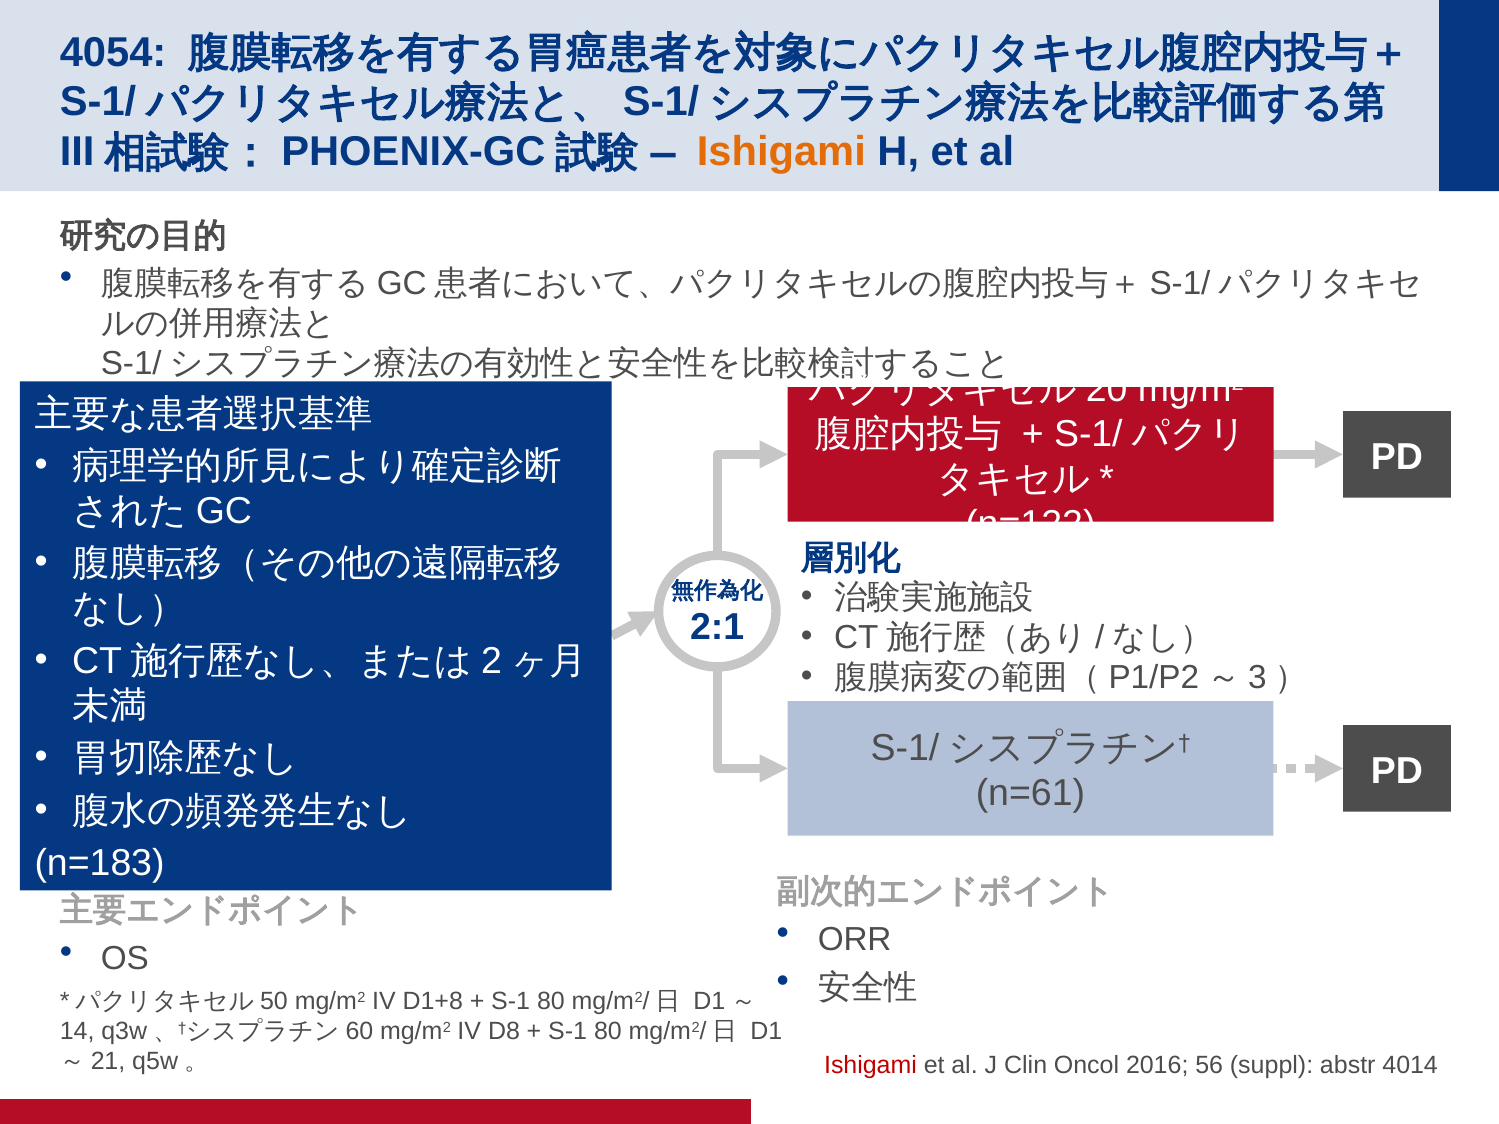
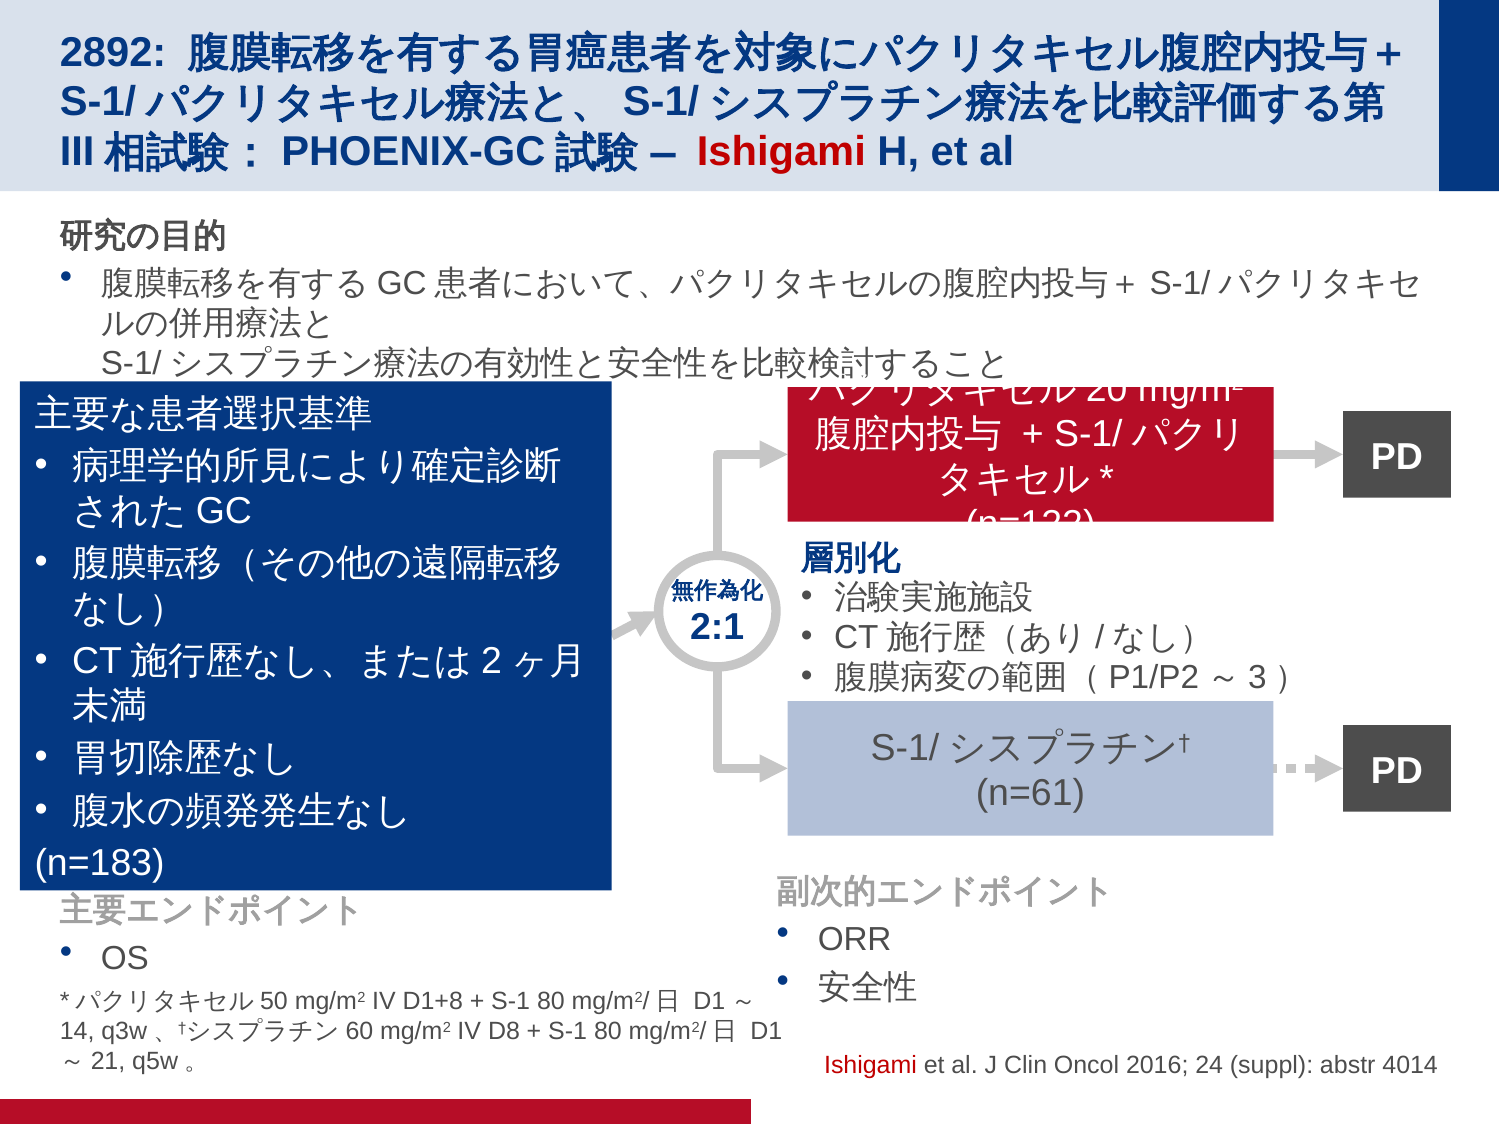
4054: 4054 -> 2892 (113, 52)
Ishigami colour: orange -> red (781, 152)
56: 56 -> 24 (1209, 1066)
